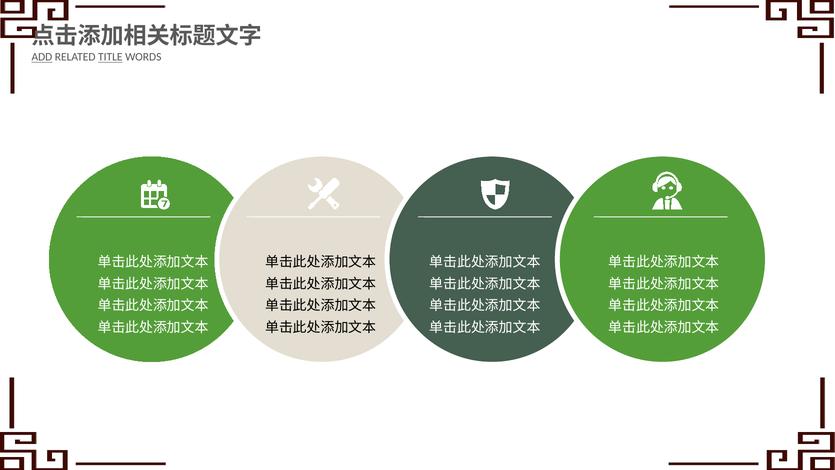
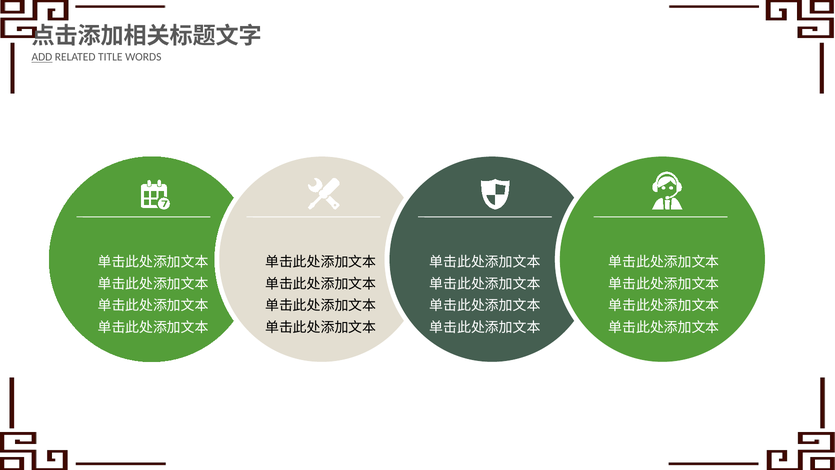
TITLE underline: present -> none (110, 57)
